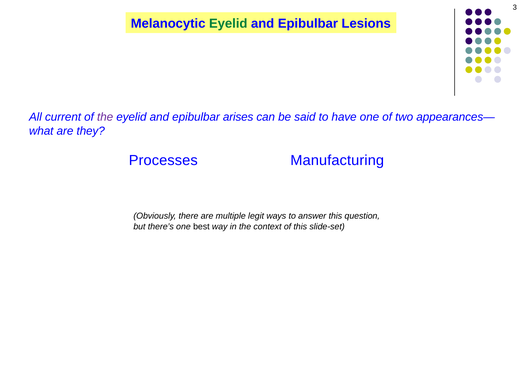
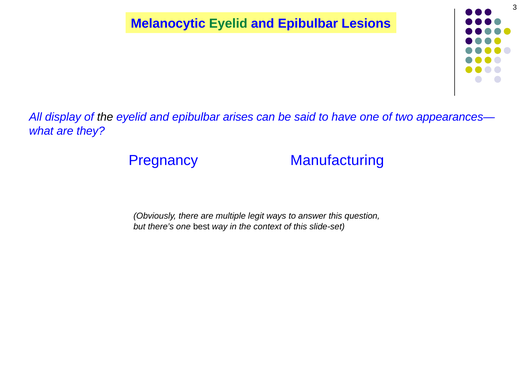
current: current -> display (63, 117)
the colour: purple -> black (105, 117)
Processes: Processes -> Pregnancy (163, 160)
